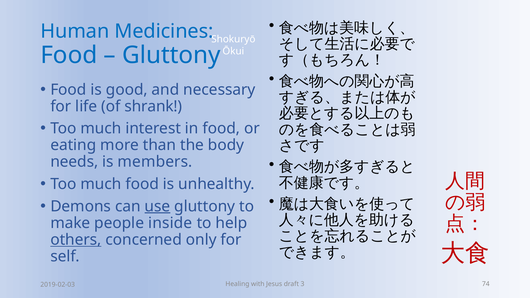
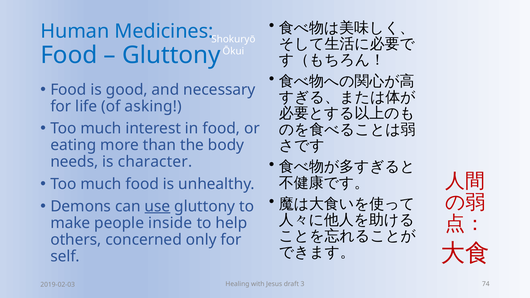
shrank: shrank -> asking (153, 106)
members: members -> character (155, 162)
others underline: present -> none (76, 240)
